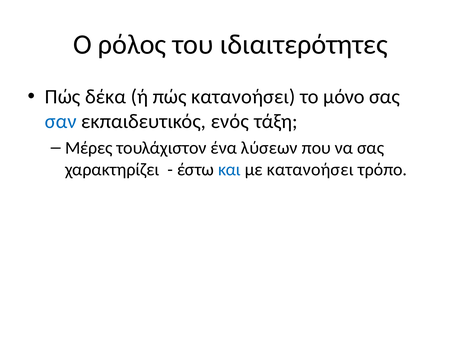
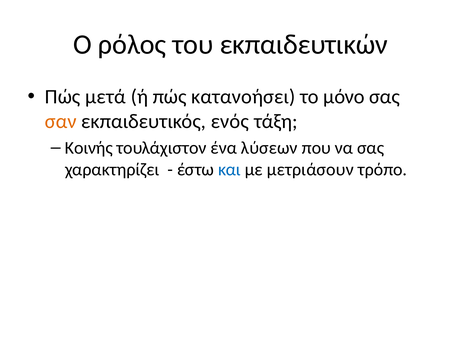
ιδιαιτερότητες: ιδιαιτερότητες -> εκπαιδευτικών (304, 45)
δέκα: δέκα -> μετά (105, 97)
σαν colour: blue -> orange (61, 121)
Μέρες: Μέρες -> Κοινής (89, 148)
με κατανοήσει: κατανοήσει -> μετριάσουν (310, 169)
